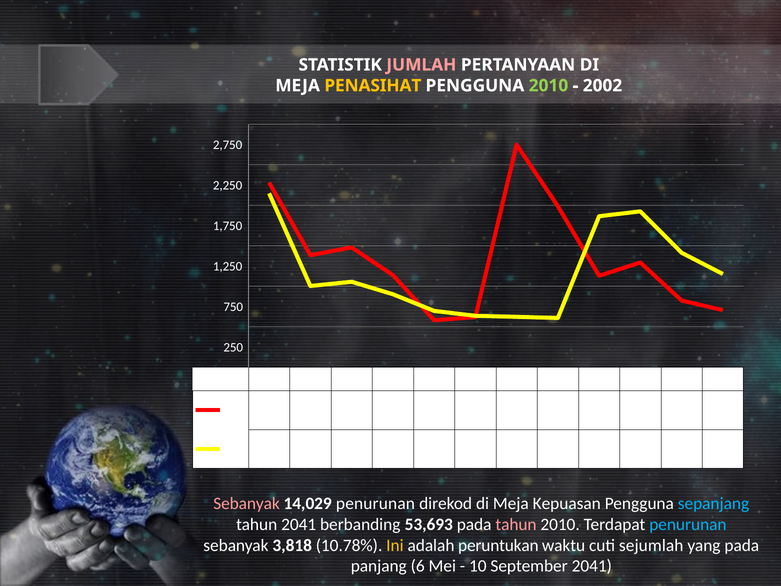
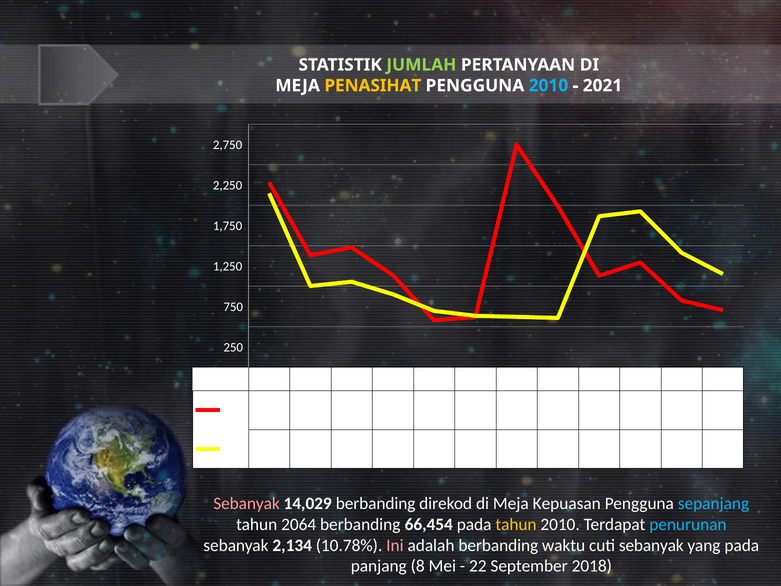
JUMLAH colour: pink -> light green (421, 65)
2010 colour: light green -> light blue (548, 86)
2002: 2002 -> 2021 (602, 86)
14,029 penurunan: penurunan -> berbanding (376, 504)
tahun 2041: 2041 -> 2064 (299, 524)
53,693: 53,693 -> 66,454 (429, 524)
tahun colour: pink -> yellow (516, 524)
3,818: 3,818 -> 2,134 (292, 545)
Ini colour: yellow -> pink (395, 545)
adalah peruntukan: peruntukan -> berbanding (498, 545)
cuti sejumlah: sejumlah -> sebanyak (651, 545)
6: 6 -> 8 (418, 566)
10: 10 -> 22 (478, 566)
September 2041: 2041 -> 2018 (592, 566)
